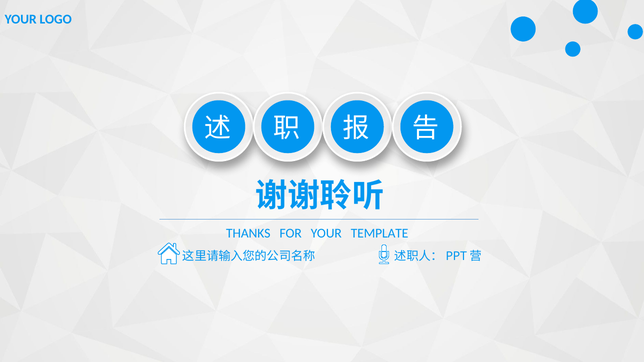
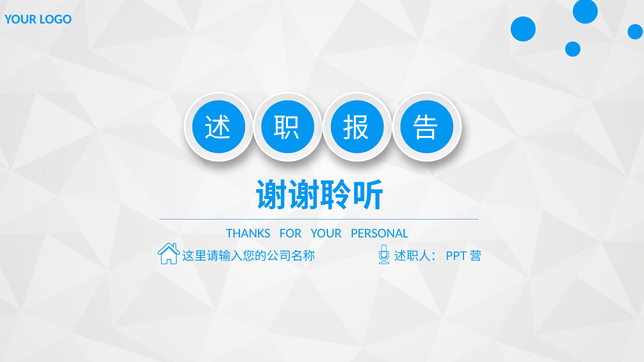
TEMPLATE: TEMPLATE -> PERSONAL (380, 233)
